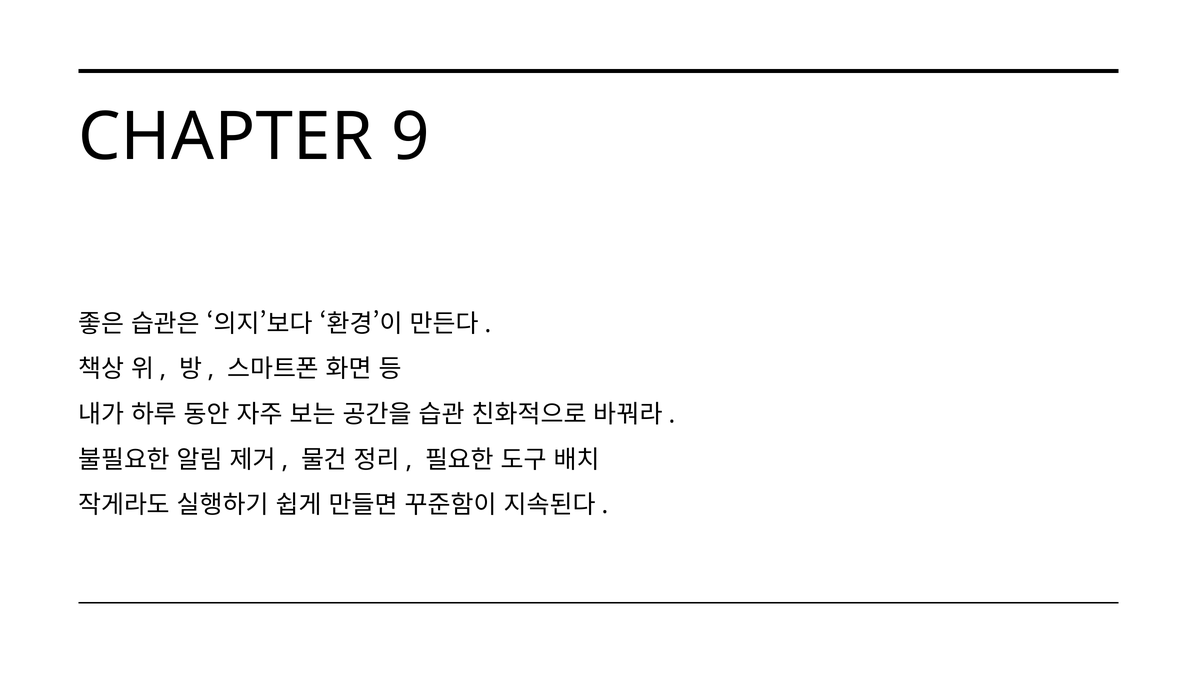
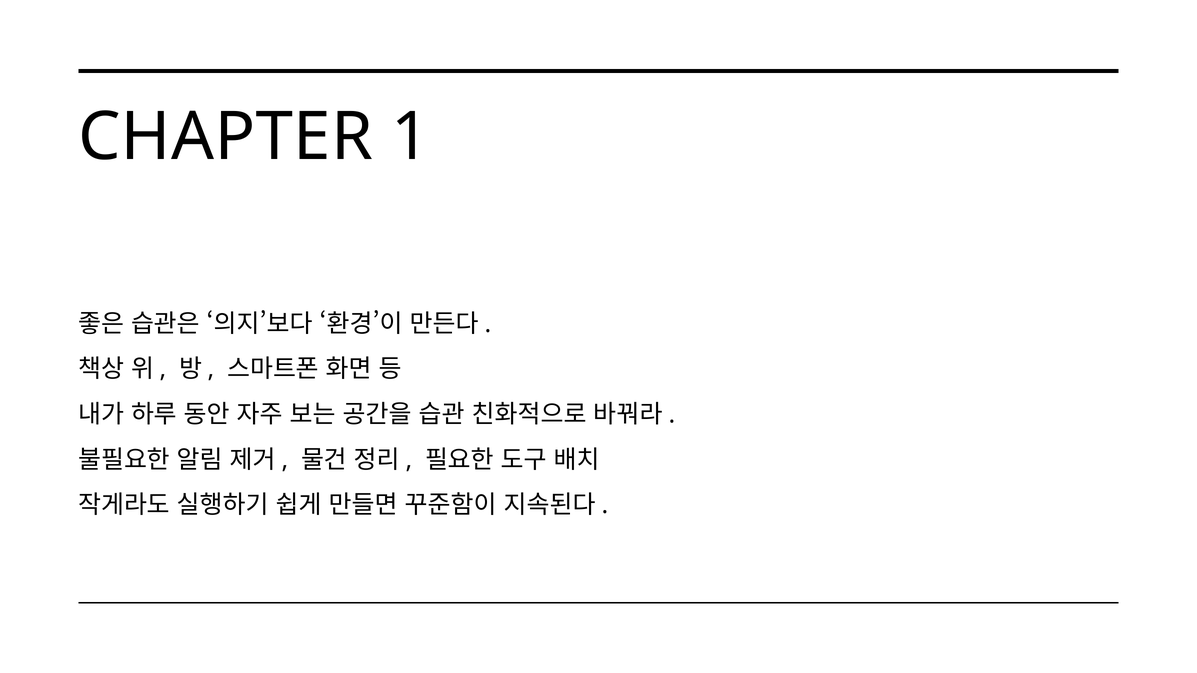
9: 9 -> 1 (410, 137)
